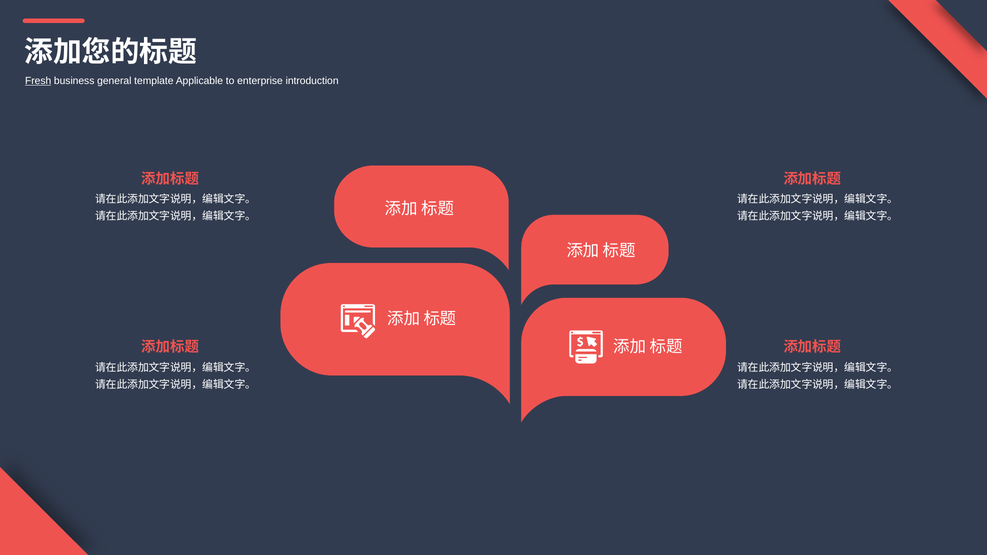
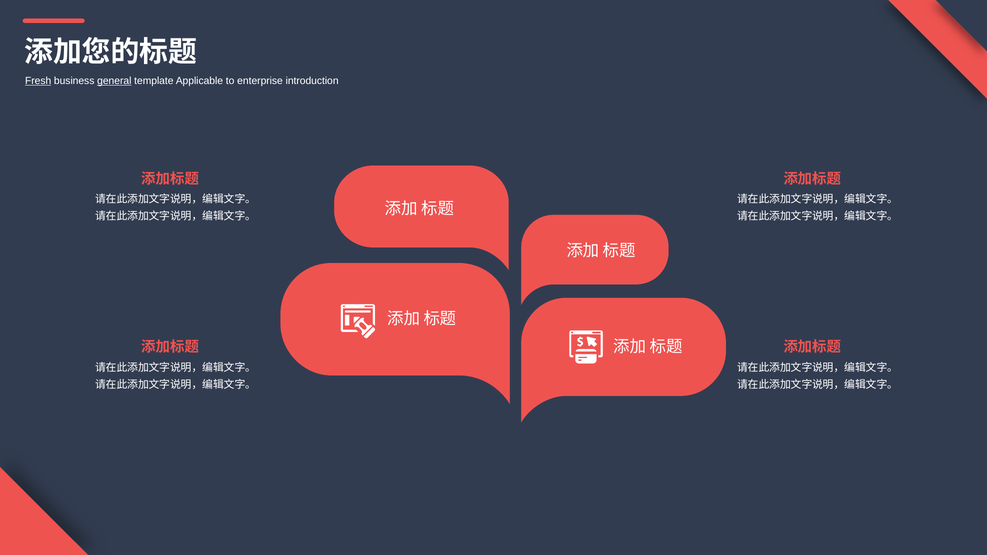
general underline: none -> present (114, 81)
